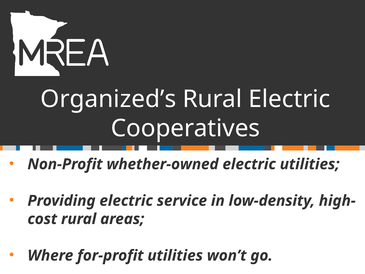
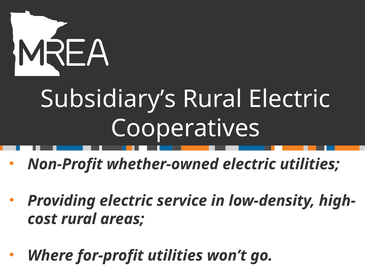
Organized’s: Organized’s -> Subsidiary’s (108, 99)
